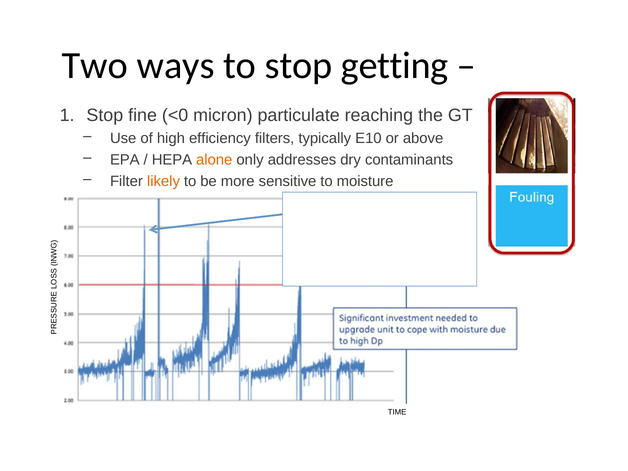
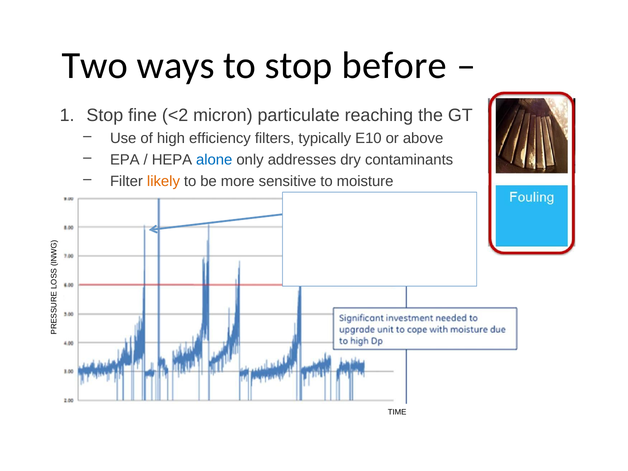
getting: getting -> before (394, 66)
<0: <0 -> <2 (175, 115)
alone colour: orange -> blue (214, 160)
